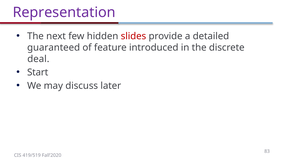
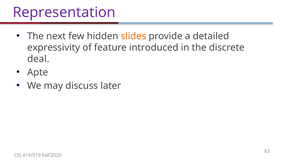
slides colour: red -> orange (133, 36)
guaranteed: guaranteed -> expressivity (54, 48)
Start: Start -> Apte (38, 73)
